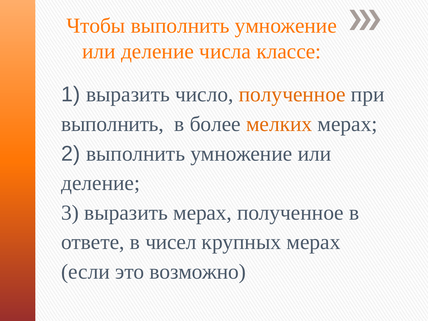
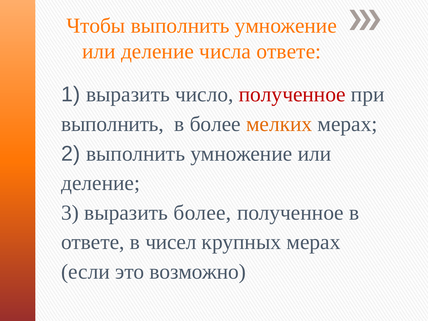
числа классе: классе -> ответе (289, 52)
полученное colour: orange -> red (292, 95)
выразить мерах: мерах -> более (202, 213)
